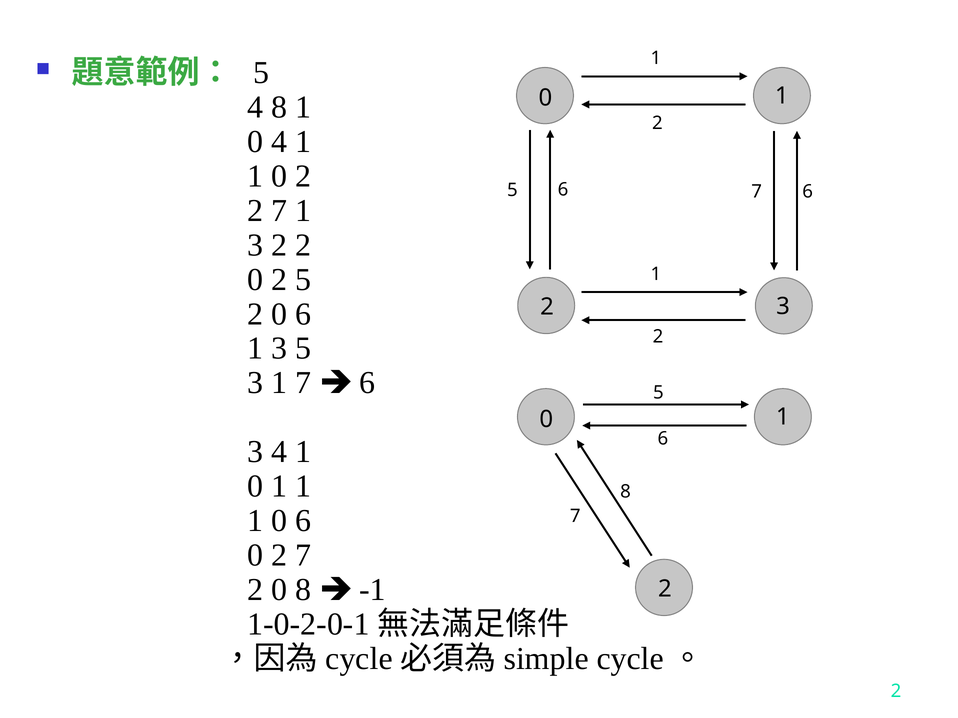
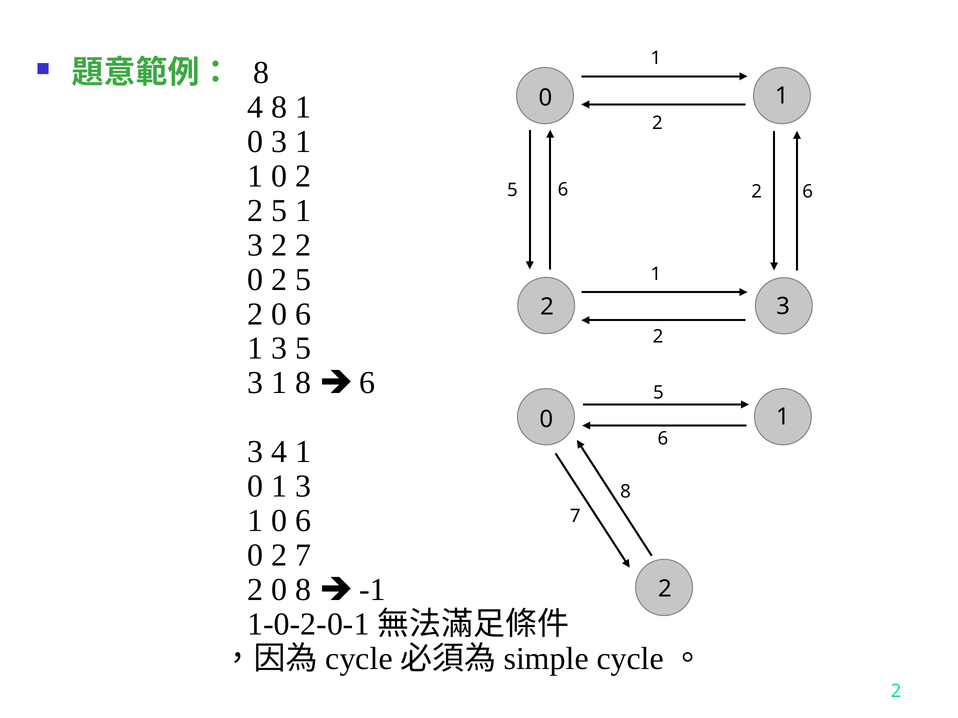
5: 5 -> 8 (261, 73)
0 4: 4 -> 3 (279, 142)
7: 7 -> 2 (757, 192)
7: 7 -> 5 (279, 211)
1 7: 7 -> 8 (303, 383)
0 1 1: 1 -> 3 (303, 487)
